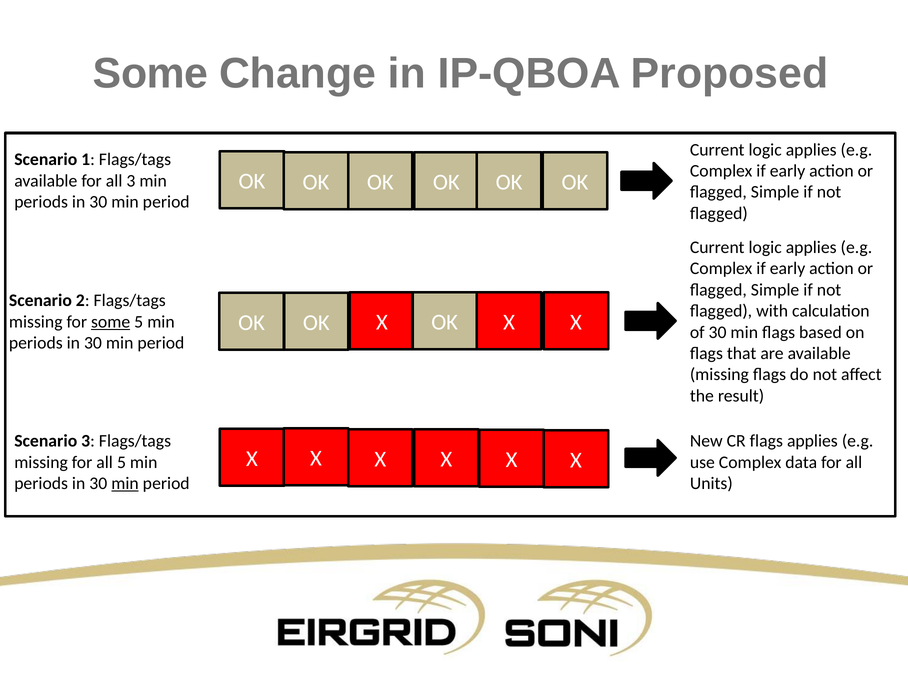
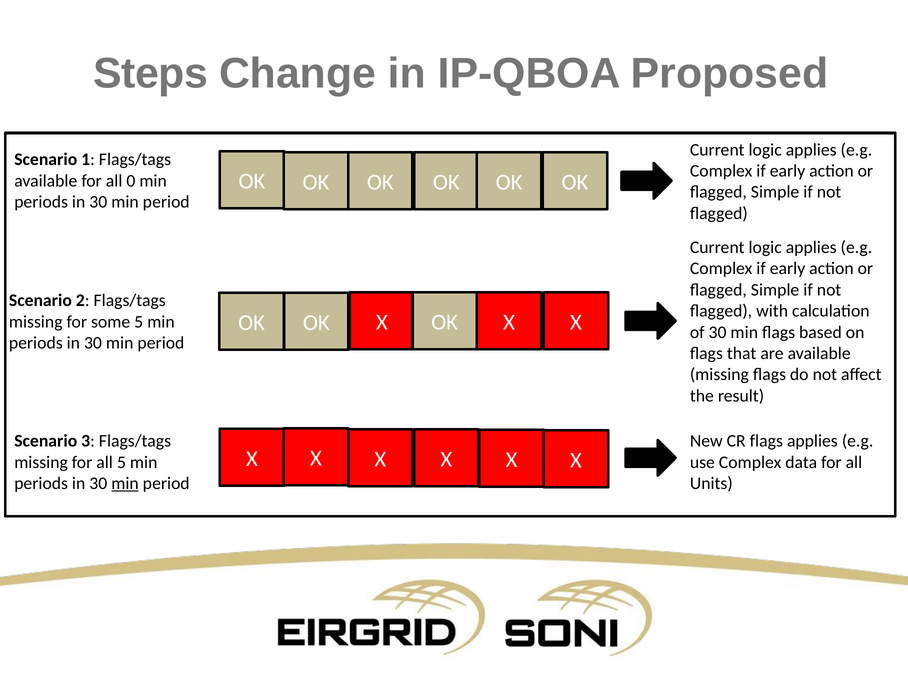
Some: Some -> Steps (151, 73)
all 3: 3 -> 0 (131, 181)
some underline: present -> none (111, 322)
